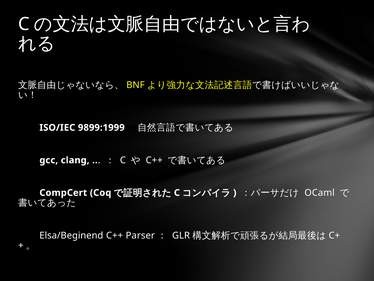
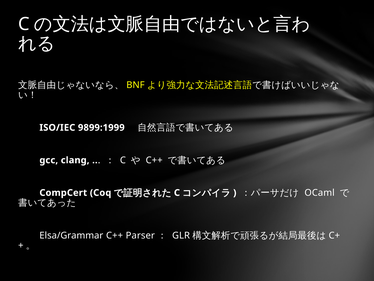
Elsa/Beginend: Elsa/Beginend -> Elsa/Grammar (71, 235)
